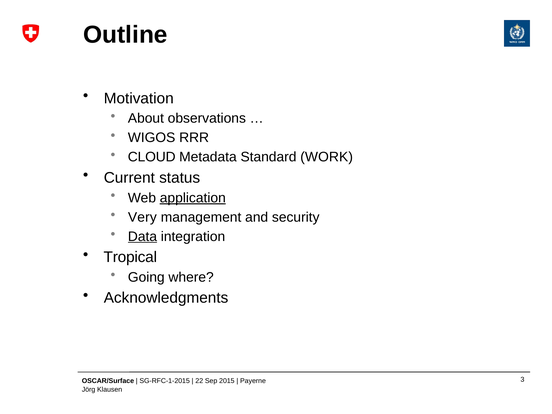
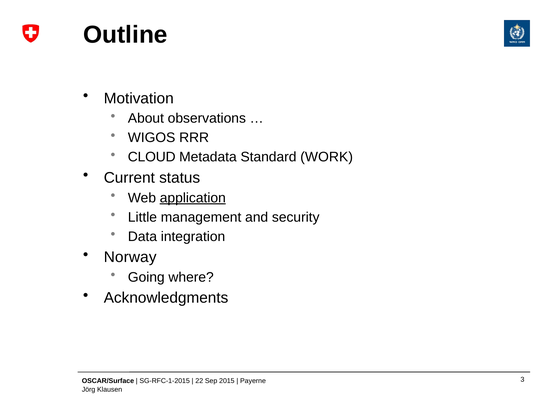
Very: Very -> Little (142, 217)
Data underline: present -> none (142, 236)
Tropical: Tropical -> Norway (130, 257)
